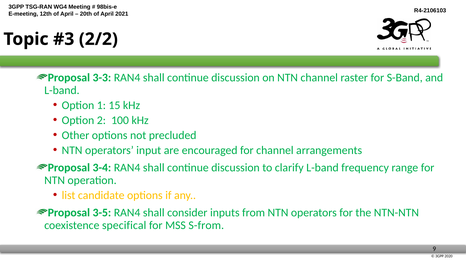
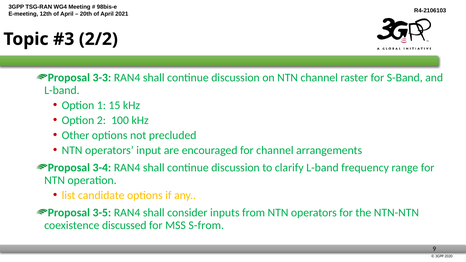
specifical: specifical -> discussed (124, 225)
